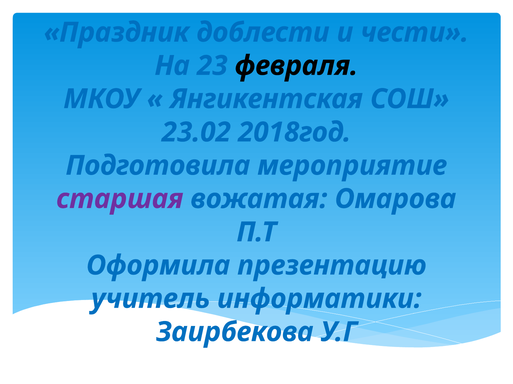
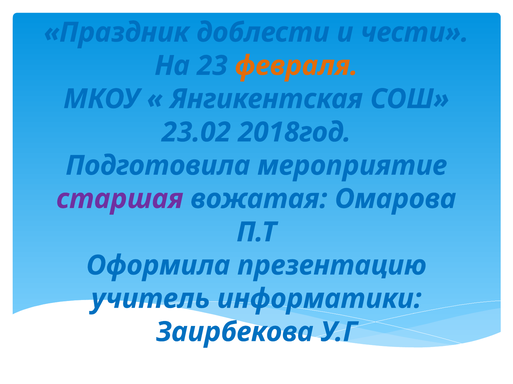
февраля colour: black -> orange (296, 66)
